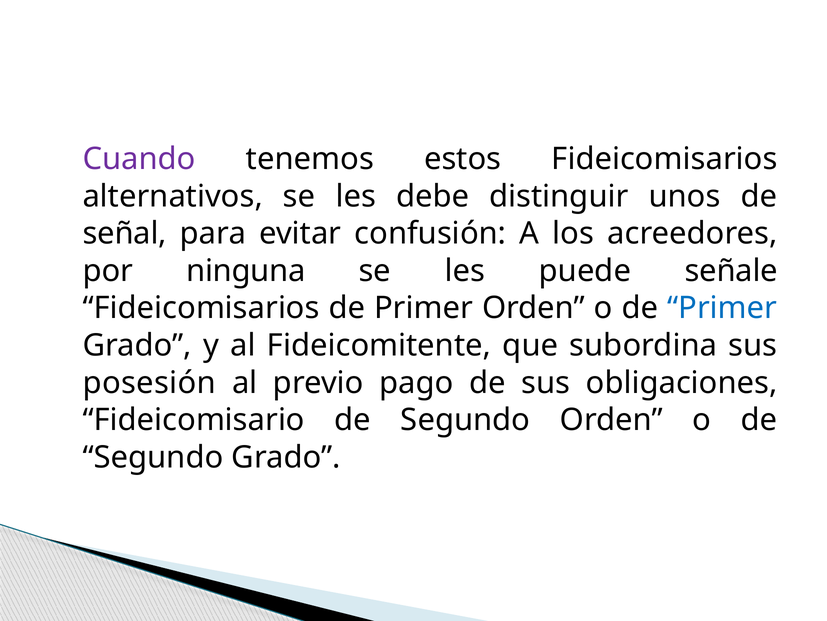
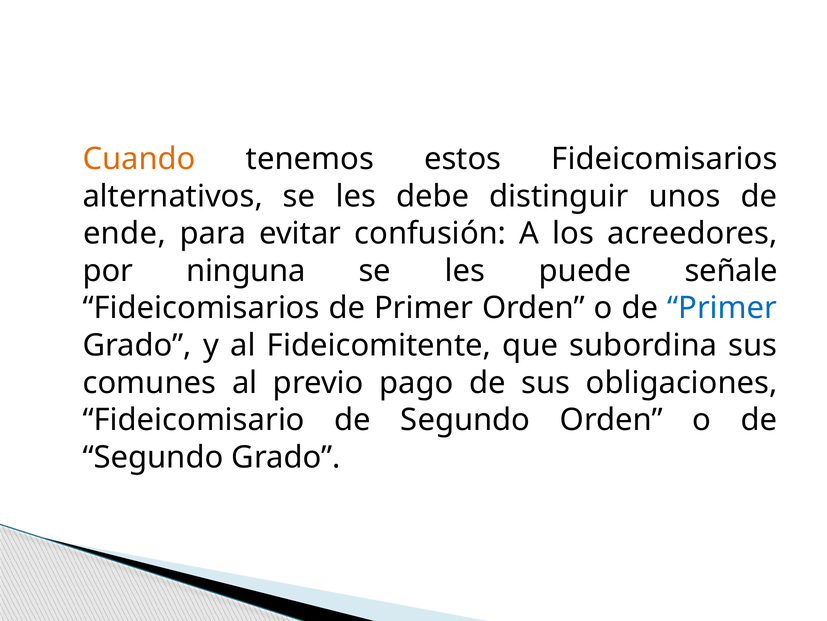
Cuando colour: purple -> orange (139, 159)
señal: señal -> ende (124, 233)
posesión: posesión -> comunes (149, 382)
